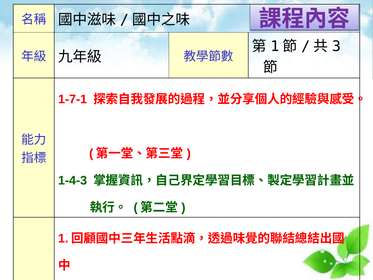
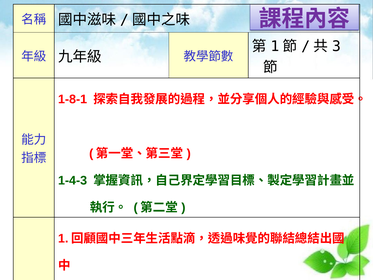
1-7-1: 1-7-1 -> 1-8-1 (73, 99)
